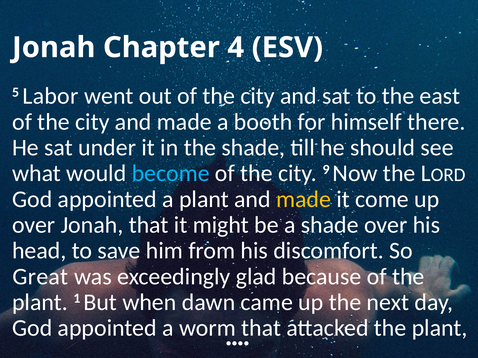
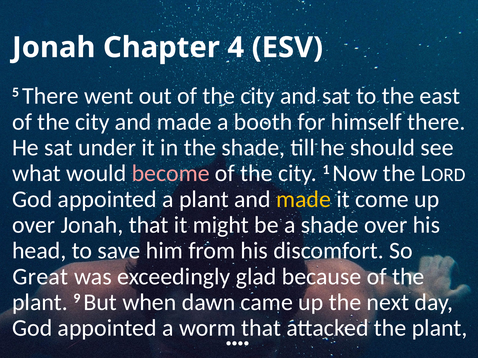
5 Labor: Labor -> There (51, 96)
become colour: light blue -> pink (171, 174)
9: 9 -> 1 (326, 170)
1: 1 -> 9 (77, 299)
